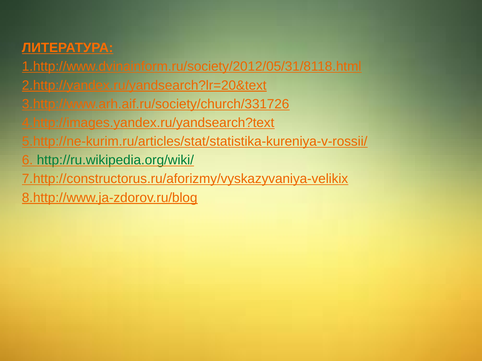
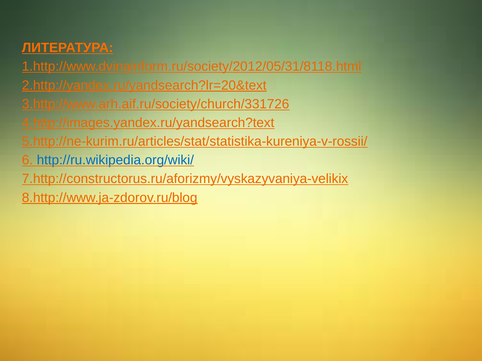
http://ru.wikipedia.org/wiki/ colour: green -> blue (115, 160)
